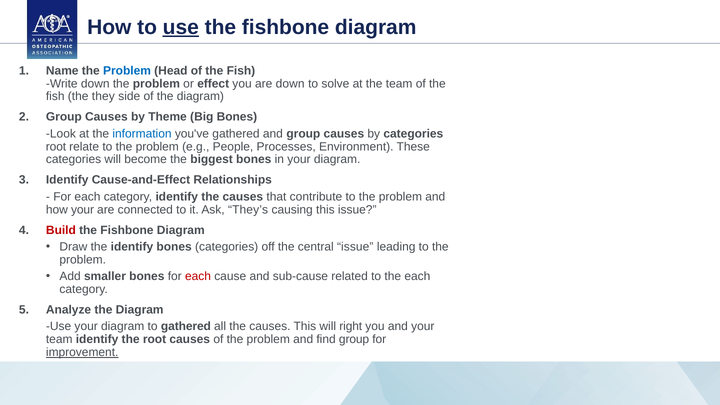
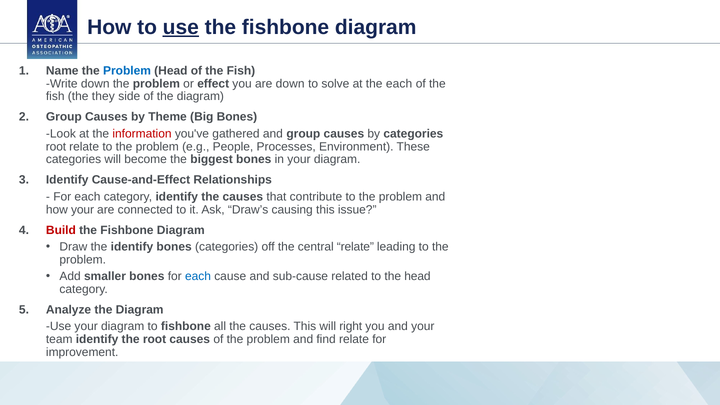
the team: team -> each (399, 84)
information colour: blue -> red (142, 134)
They’s: They’s -> Draw’s (248, 210)
central issue: issue -> relate (355, 247)
each colour: red -> blue (198, 276)
the each: each -> head (417, 276)
to gathered: gathered -> fishbone (186, 326)
find group: group -> relate (354, 339)
improvement underline: present -> none (82, 352)
